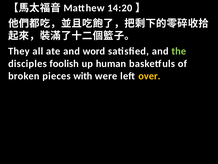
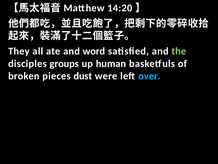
foolish: foolish -> groups (64, 63)
with: with -> dust (83, 76)
over colour: yellow -> light blue (149, 76)
